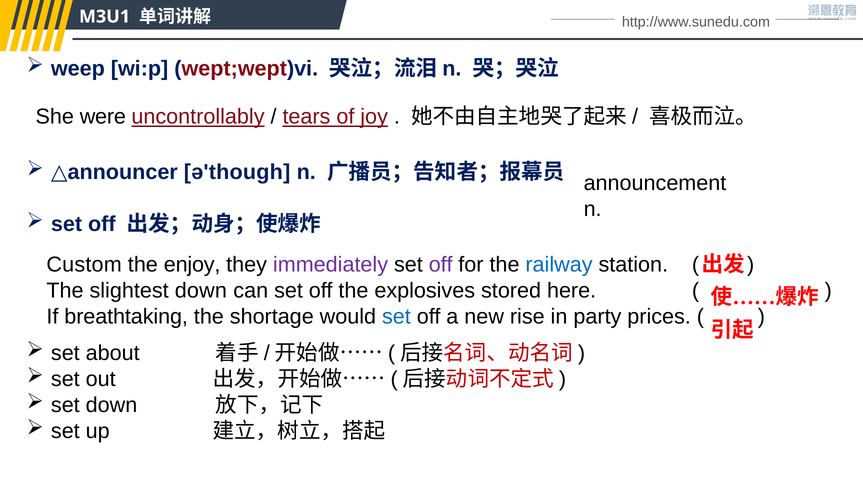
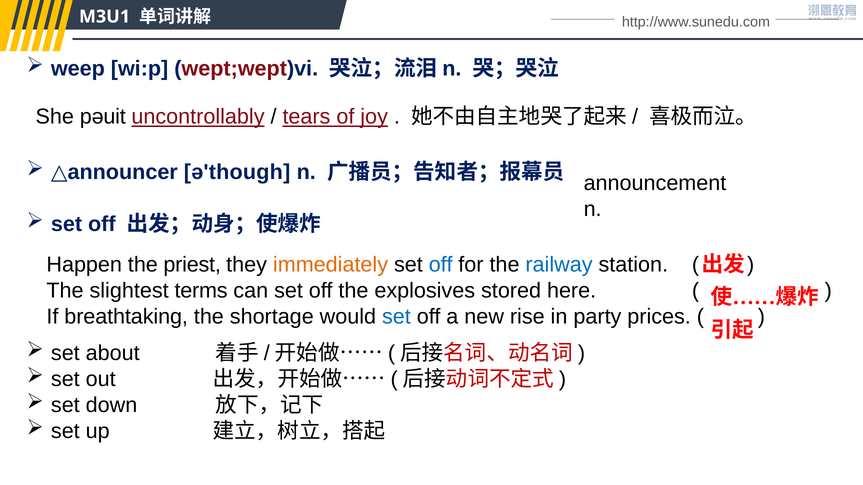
were: were -> pəuit (103, 117)
Custom: Custom -> Happen (84, 265)
enjoy: enjoy -> priest (192, 265)
immediately colour: purple -> orange (331, 265)
off colour: purple -> blue (441, 265)
slightest down: down -> terms (201, 291)
